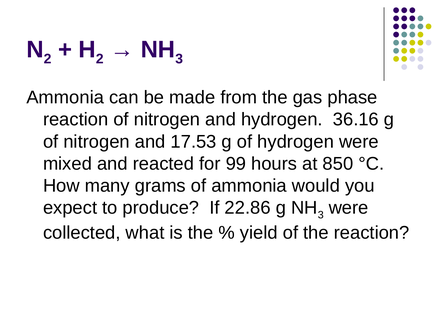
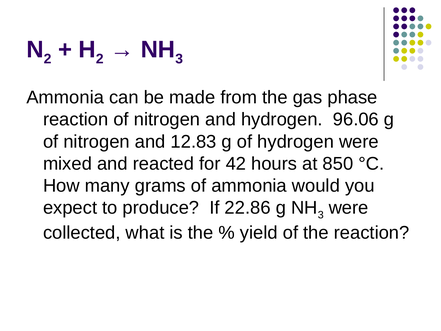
36.16: 36.16 -> 96.06 (356, 119)
17.53: 17.53 -> 12.83 (194, 142)
99: 99 -> 42 (236, 164)
